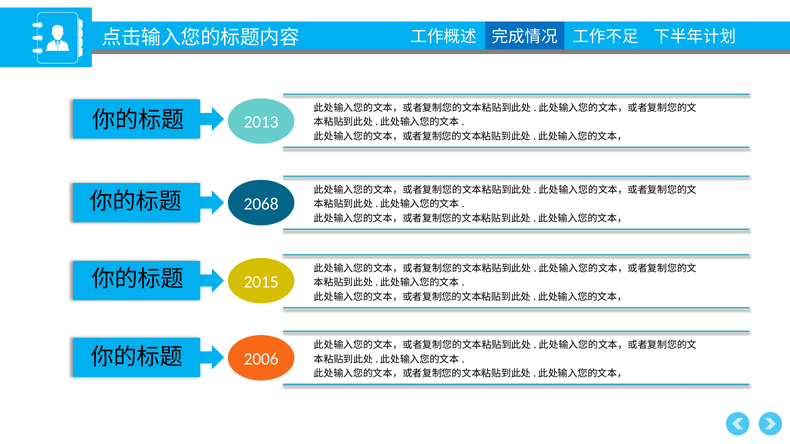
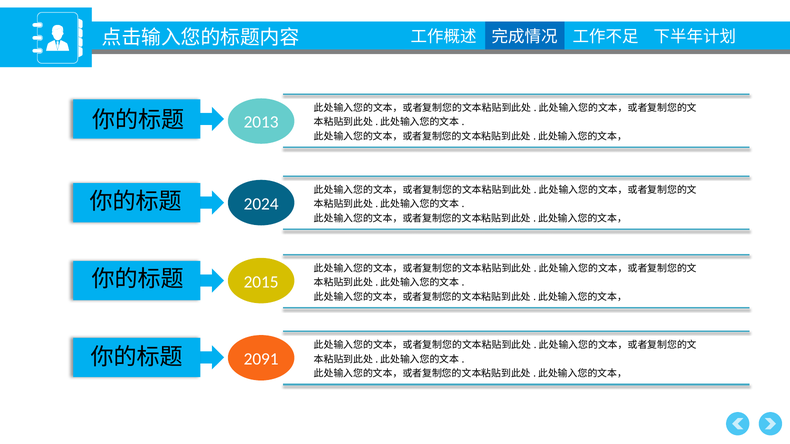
2068: 2068 -> 2024 (261, 204)
2006: 2006 -> 2091 (261, 359)
